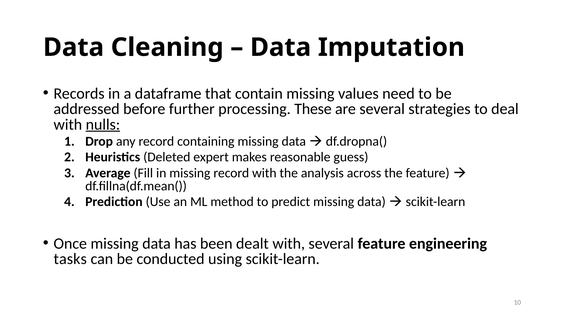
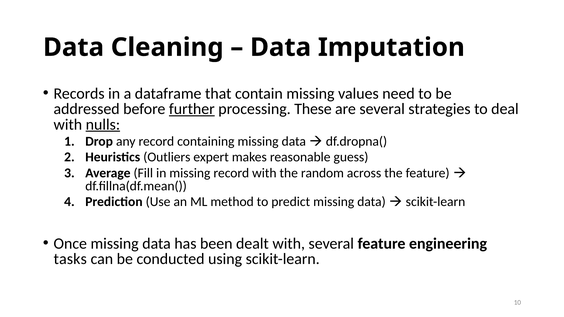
further underline: none -> present (192, 109)
Deleted: Deleted -> Outliers (167, 157)
analysis: analysis -> random (322, 173)
